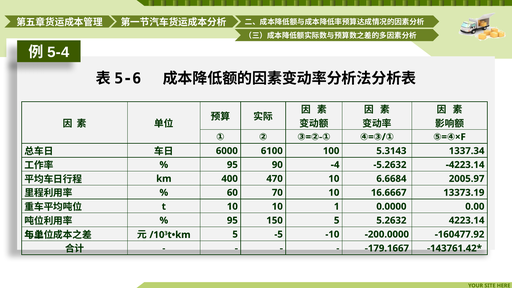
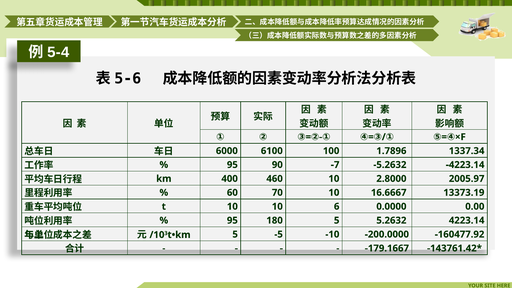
5.3143: 5.3143 -> 1.7896 (391, 151)
-4: -4 -> -7 (335, 165)
470: 470 -> 460 (275, 179)
6.6684: 6.6684 -> 2.8000 (391, 179)
1: 1 -> 6 (337, 207)
150: 150 -> 180 (275, 220)
